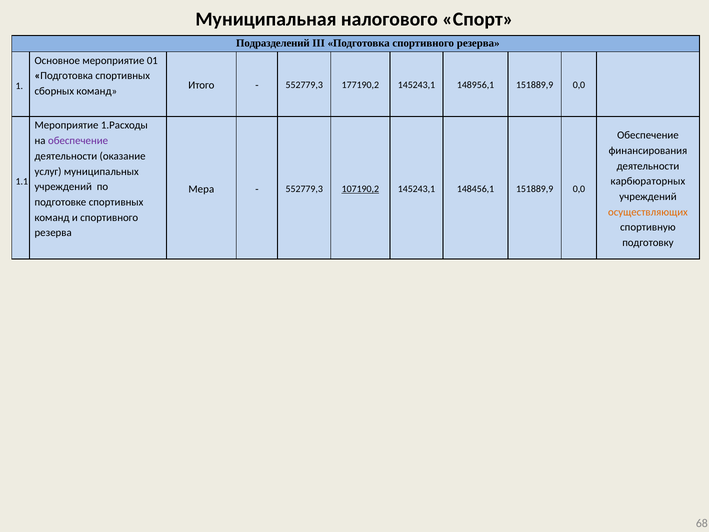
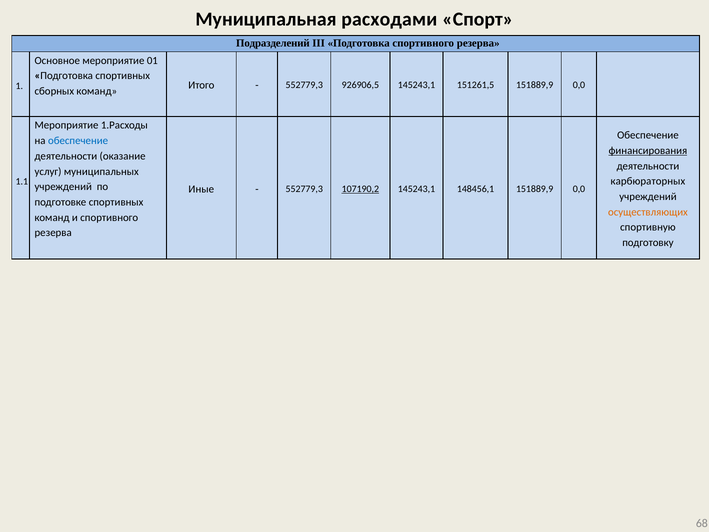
налогового: налогового -> расходами (389, 19)
177190,2: 177190,2 -> 926906,5 (360, 85)
148956,1: 148956,1 -> 151261,5 (476, 85)
обеспечение colour: purple -> blue (78, 141)
финансирования underline: none -> present (648, 151)
Мера: Мера -> Иные (201, 189)
